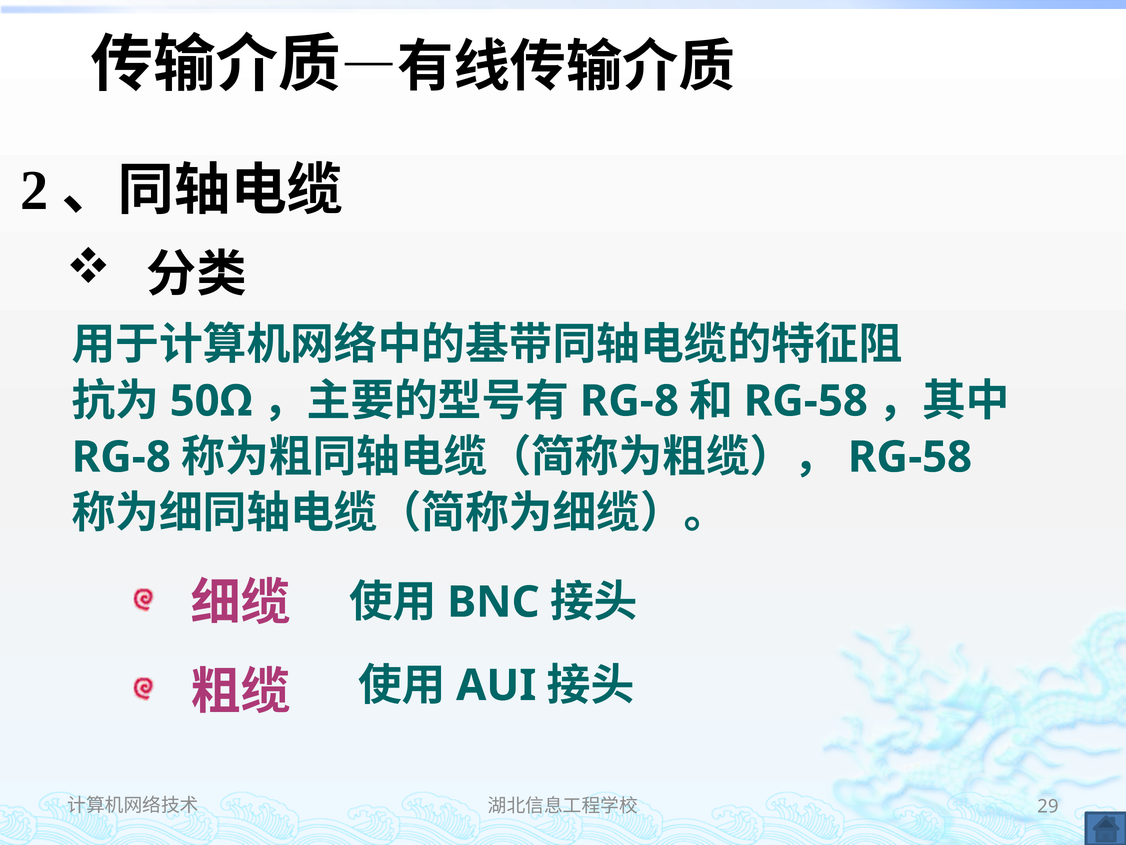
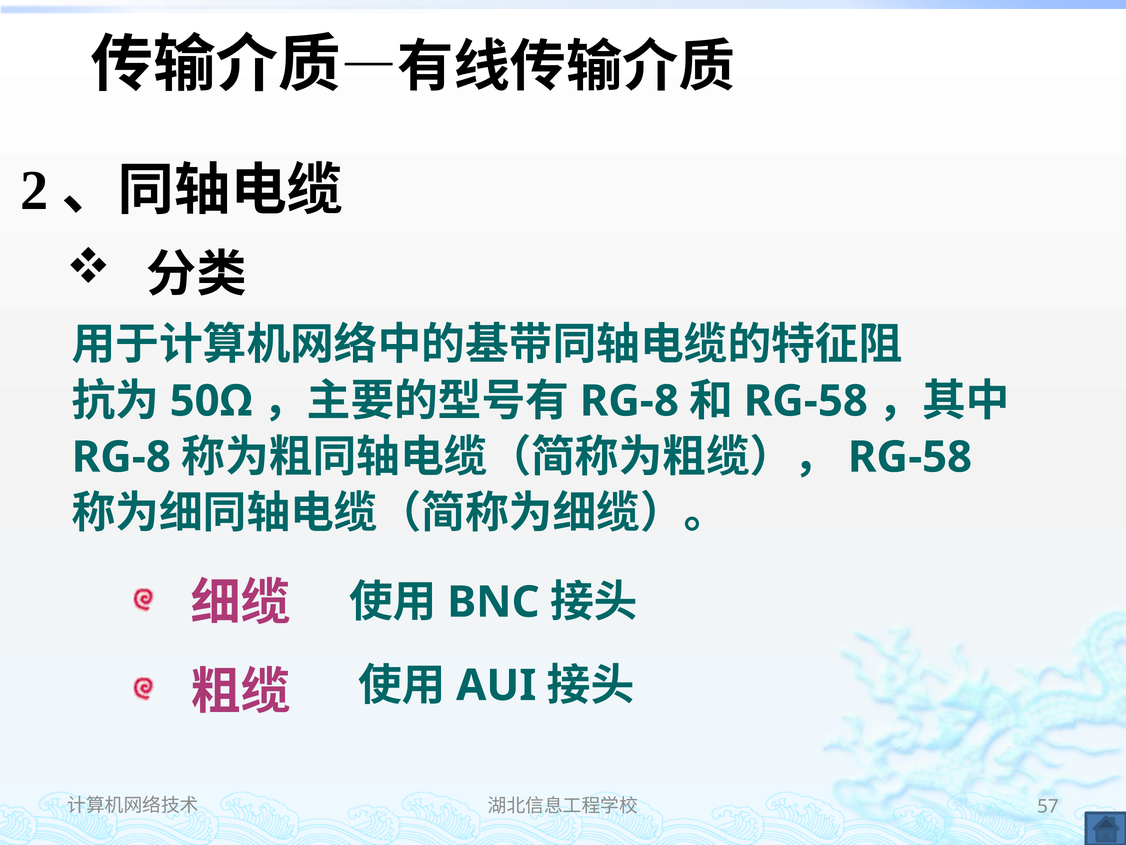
29: 29 -> 57 (1048, 806)
